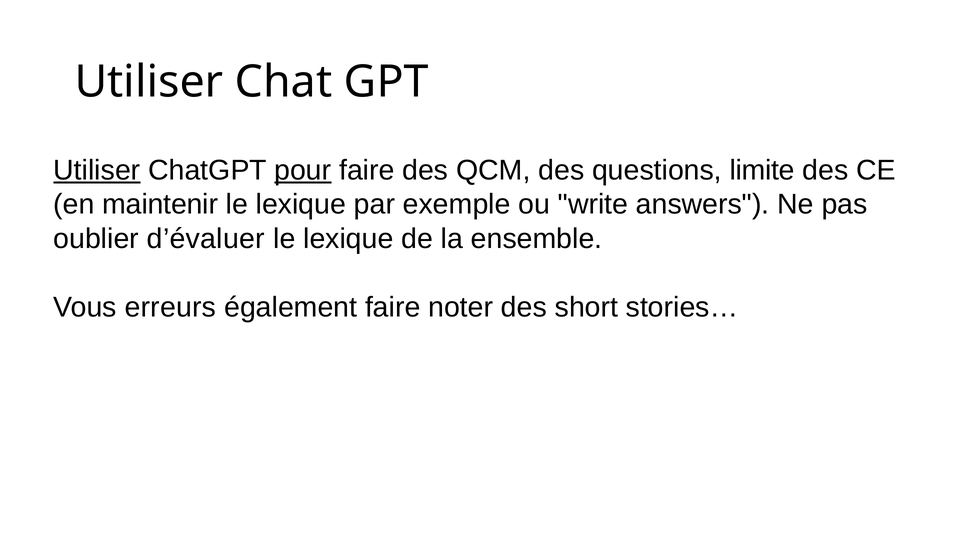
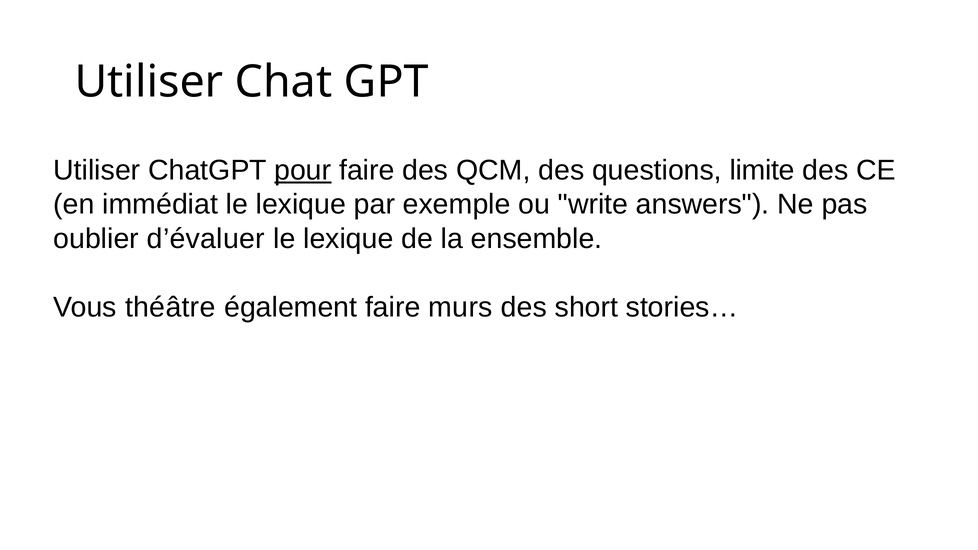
Utiliser underline: present -> none (97, 170)
maintenir: maintenir -> immédiat (160, 204)
erreurs: erreurs -> théâtre (170, 307)
noter: noter -> murs (461, 307)
